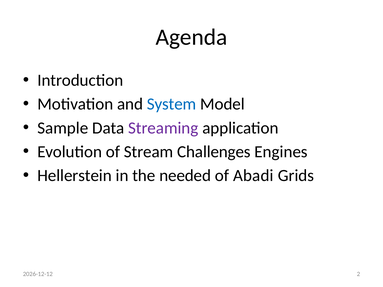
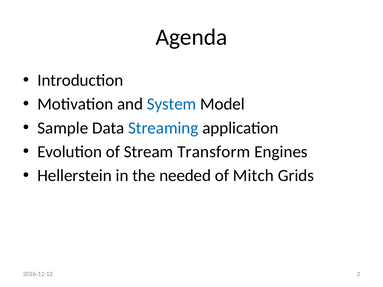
Streaming colour: purple -> blue (163, 128)
Challenges: Challenges -> Transform (214, 152)
Abadi: Abadi -> Mitch (253, 176)
